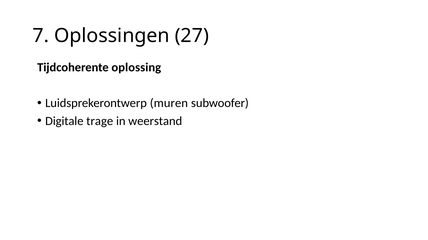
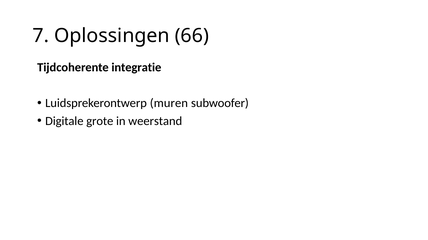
27: 27 -> 66 (192, 36)
oplossing: oplossing -> integratie (136, 68)
trage: trage -> grote (100, 121)
